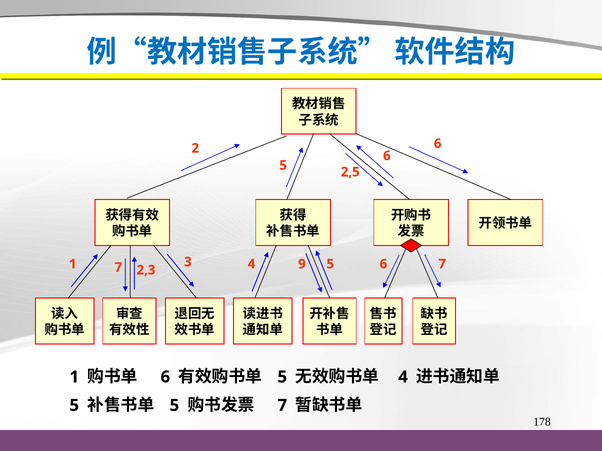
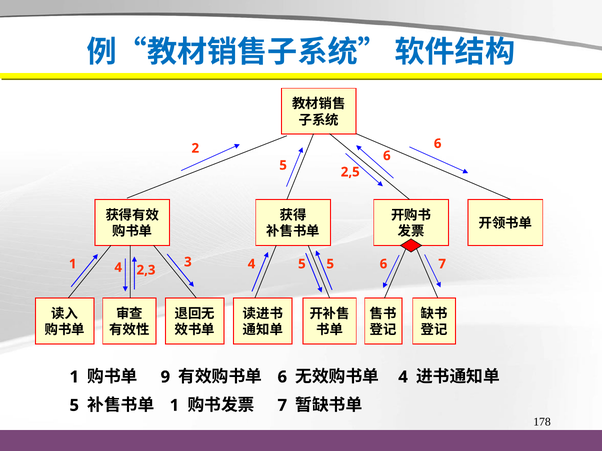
4 9: 9 -> 5 (302, 264)
1 7: 7 -> 4 (118, 268)
6: 6 -> 9 (165, 377)
5: 5 -> 6 (282, 377)
5: 5 -> 1 (174, 406)
